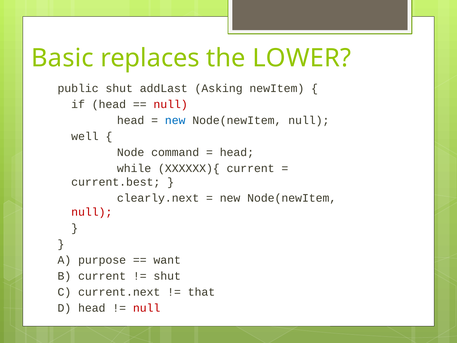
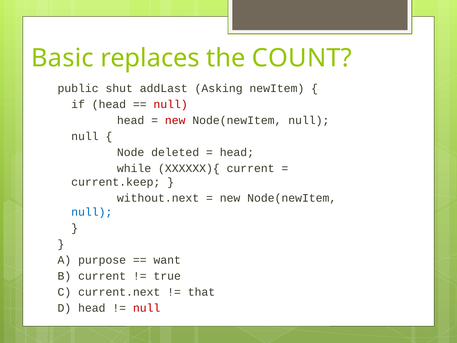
LOWER: LOWER -> COUNT (302, 58)
new colour: blue -> red (175, 120)
well: well -> null (85, 136)
command: command -> deleted (175, 152)
current.best: current.best -> current.keep (116, 182)
clearly.next: clearly.next -> without.next (158, 198)
null colour: red -> blue (92, 212)
shut: shut -> true (167, 276)
